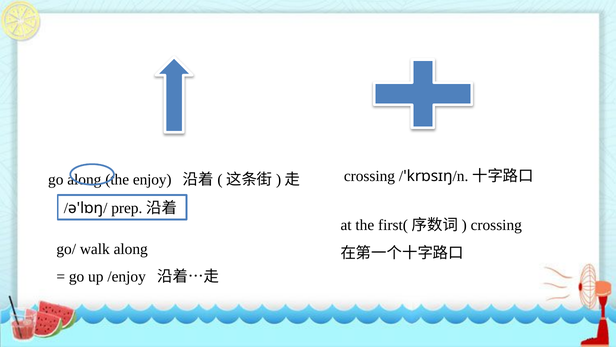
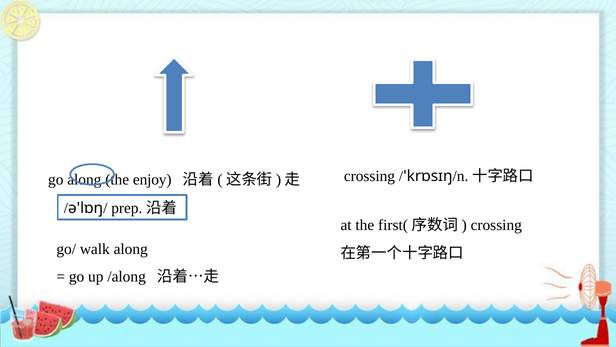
/enjoy: /enjoy -> /along (127, 276)
